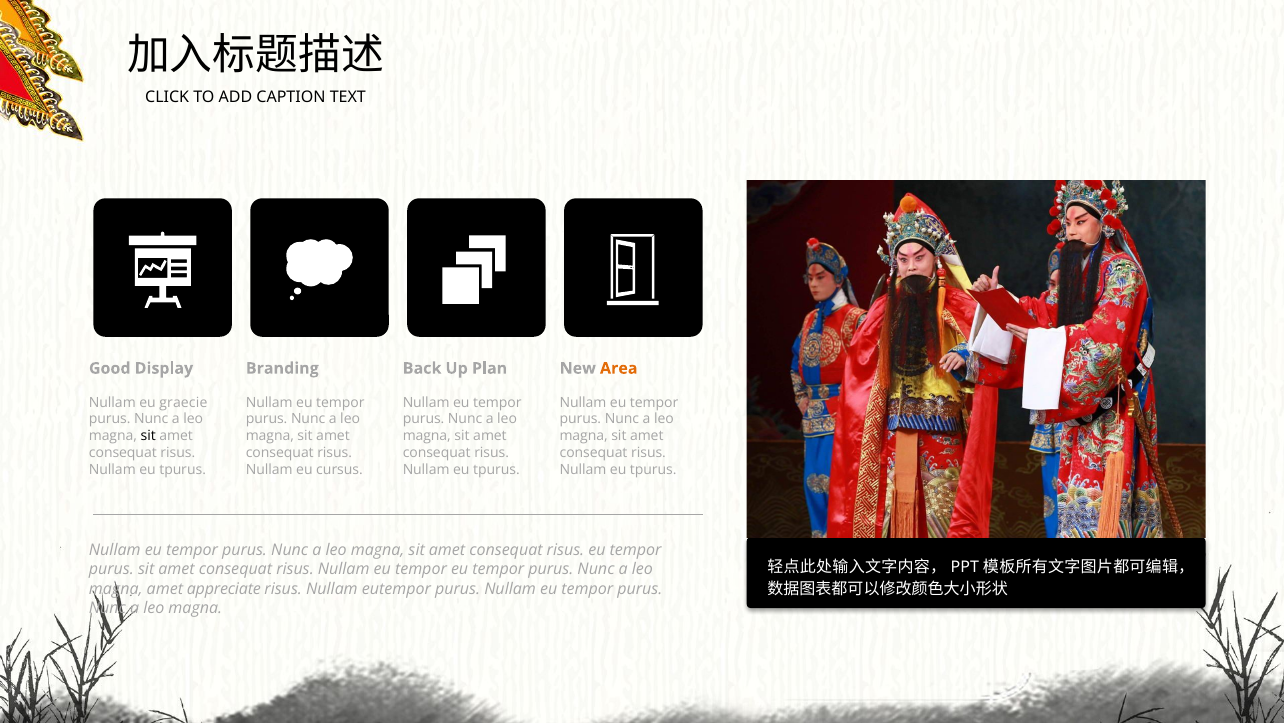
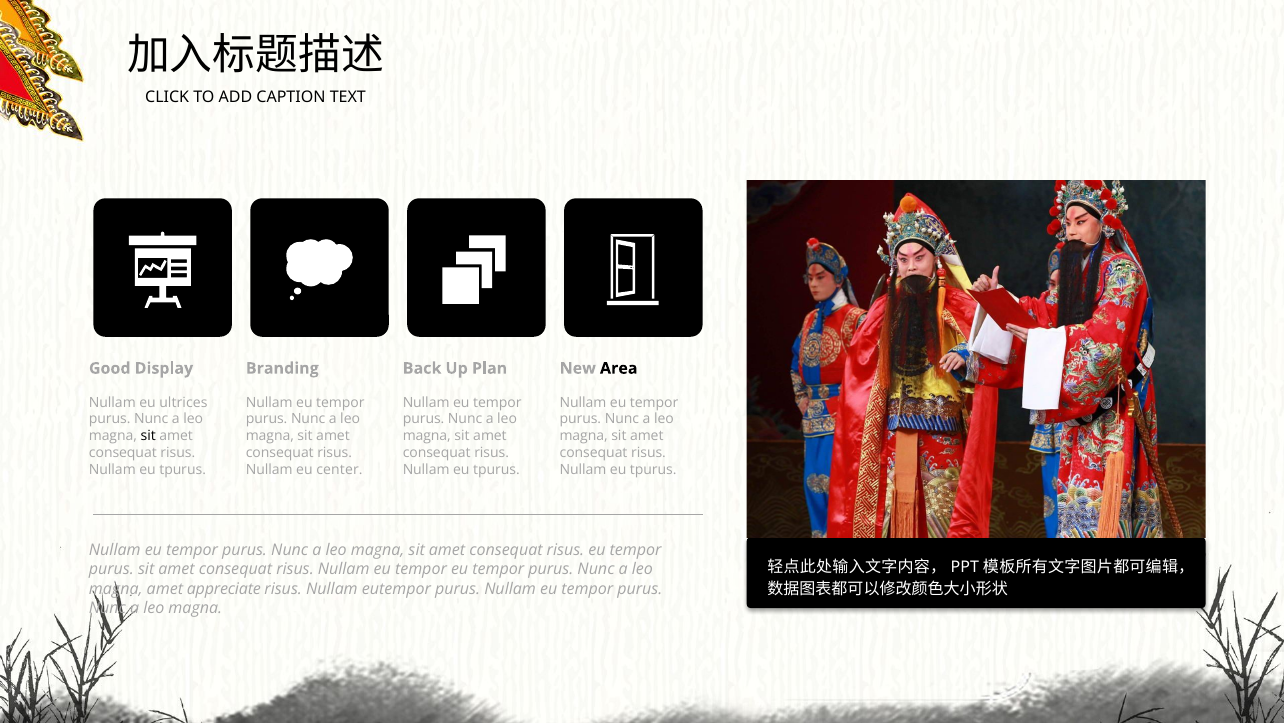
Area colour: orange -> black (619, 368)
graecie: graecie -> ultrices (183, 402)
cursus: cursus -> center (339, 469)
